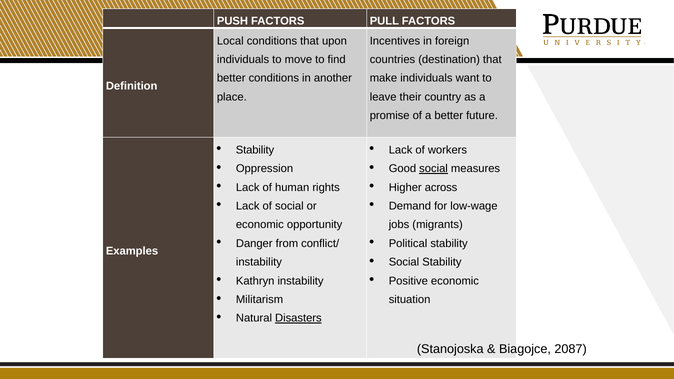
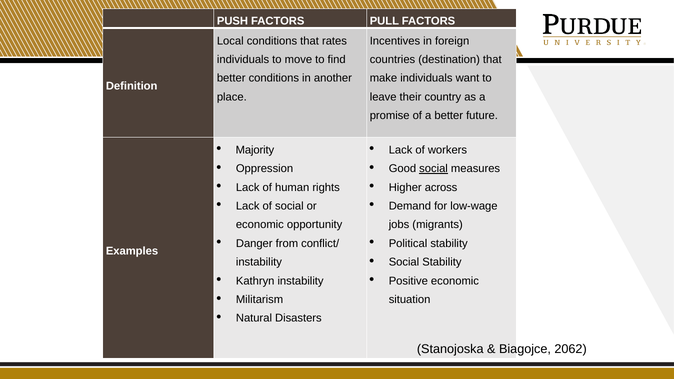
upon: upon -> rates (334, 41)
Stability: Stability -> Majority (255, 150)
Disasters underline: present -> none (298, 318)
2087: 2087 -> 2062 (571, 349)
